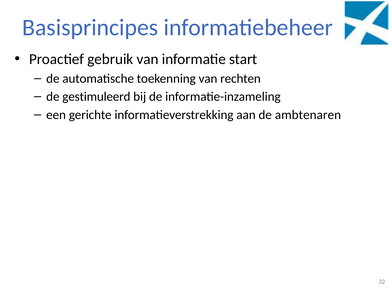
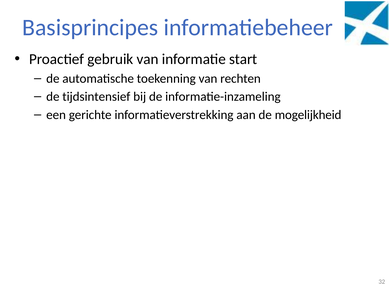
gestimuleerd: gestimuleerd -> tijdsintensief (96, 97)
ambtenaren: ambtenaren -> mogelijkheid (308, 115)
